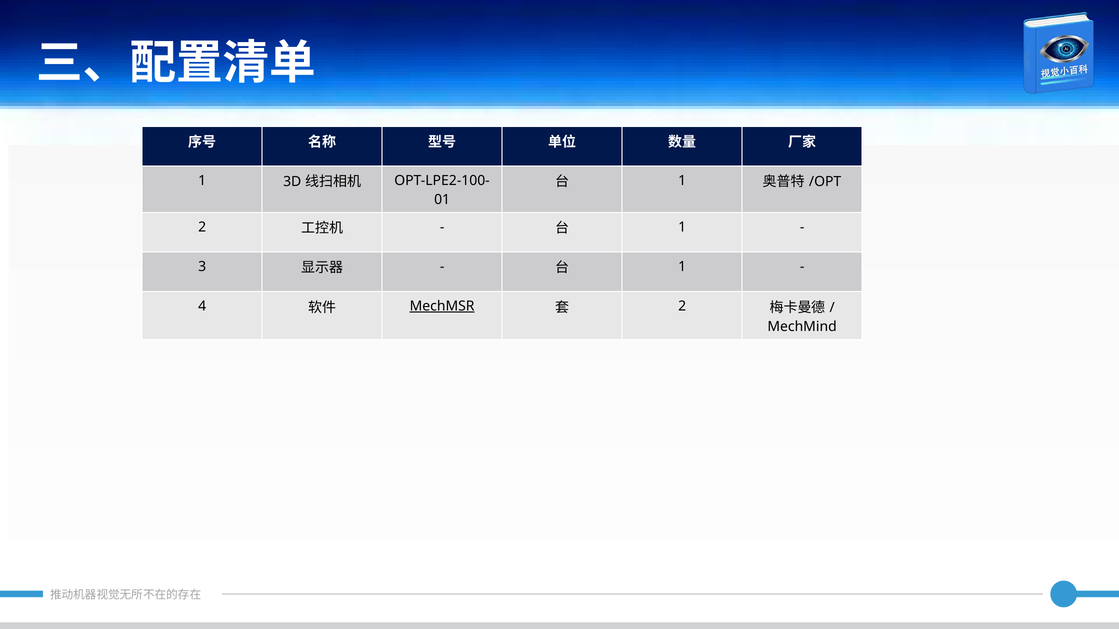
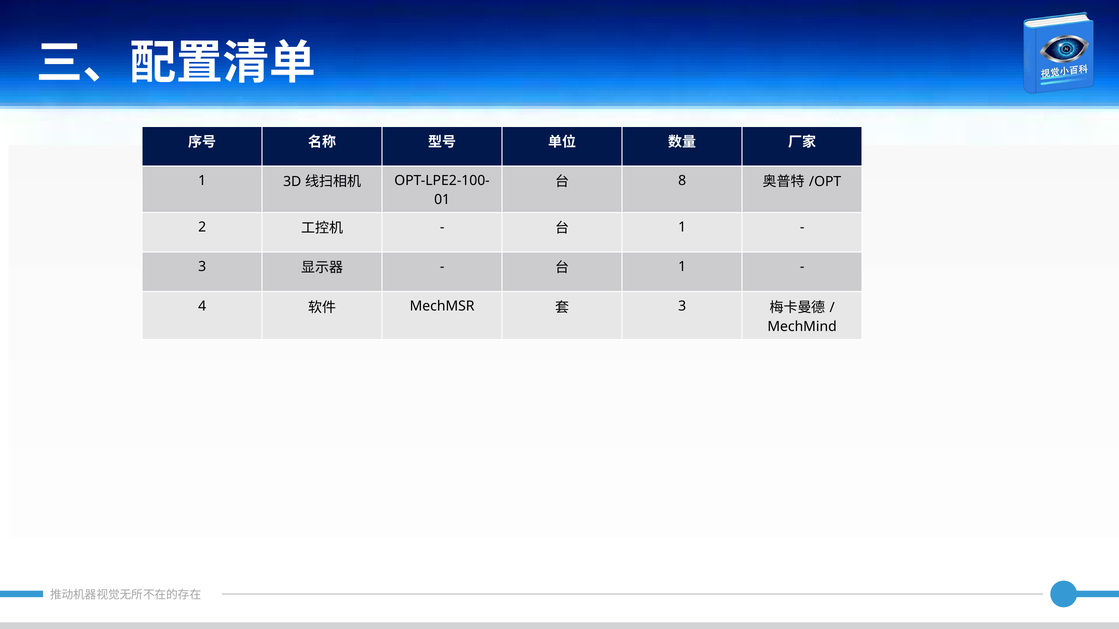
1: 1 -> 8 (682, 181)
MechMSR underline: present -> none (442, 306)
2: 2 -> 3 (682, 306)
